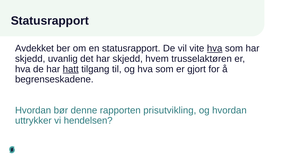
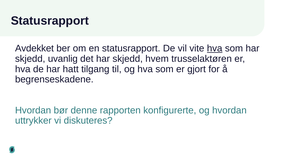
hatt underline: present -> none (71, 69)
prisutvikling: prisutvikling -> konfigurerte (170, 110)
hendelsen: hendelsen -> diskuteres (88, 121)
